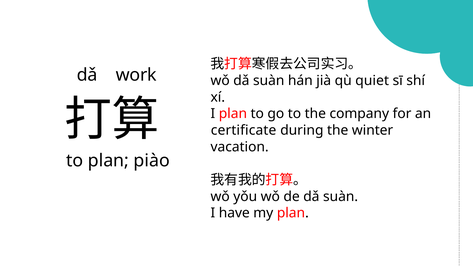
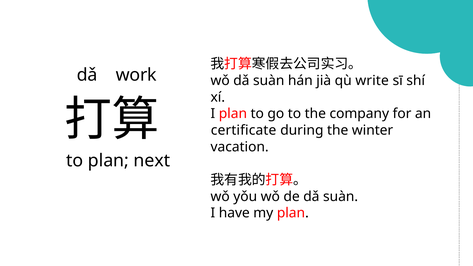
quiet: quiet -> write (372, 81)
piào: piào -> next (152, 161)
